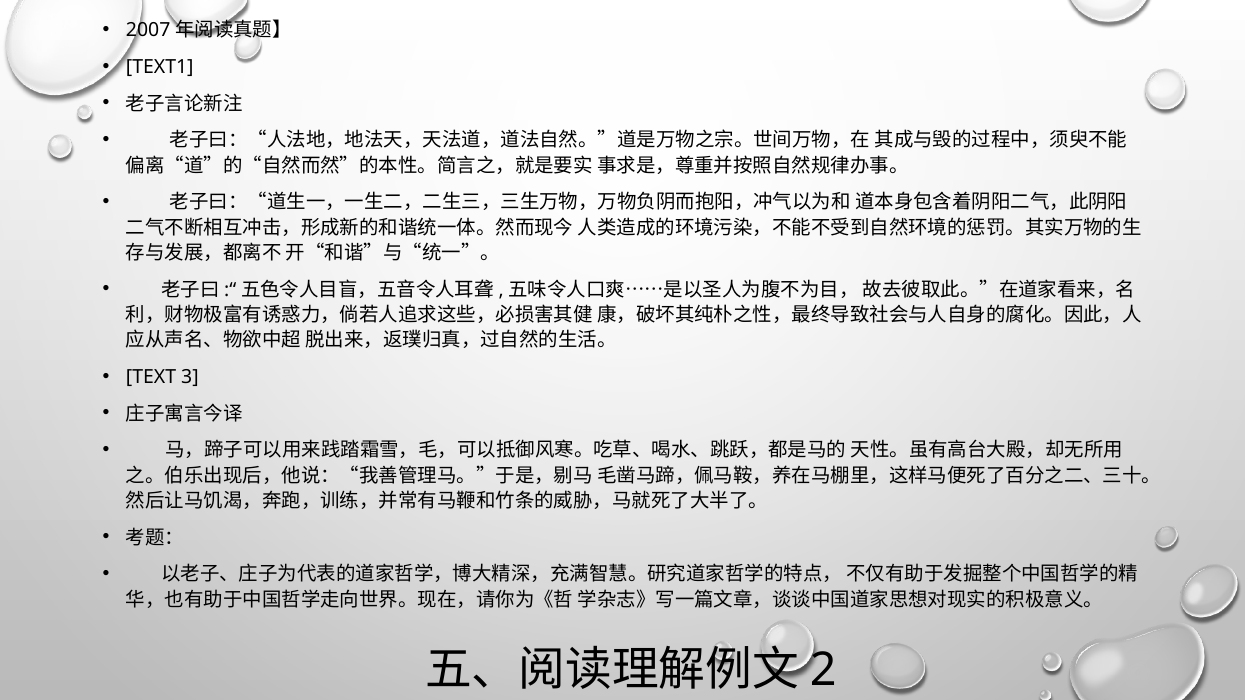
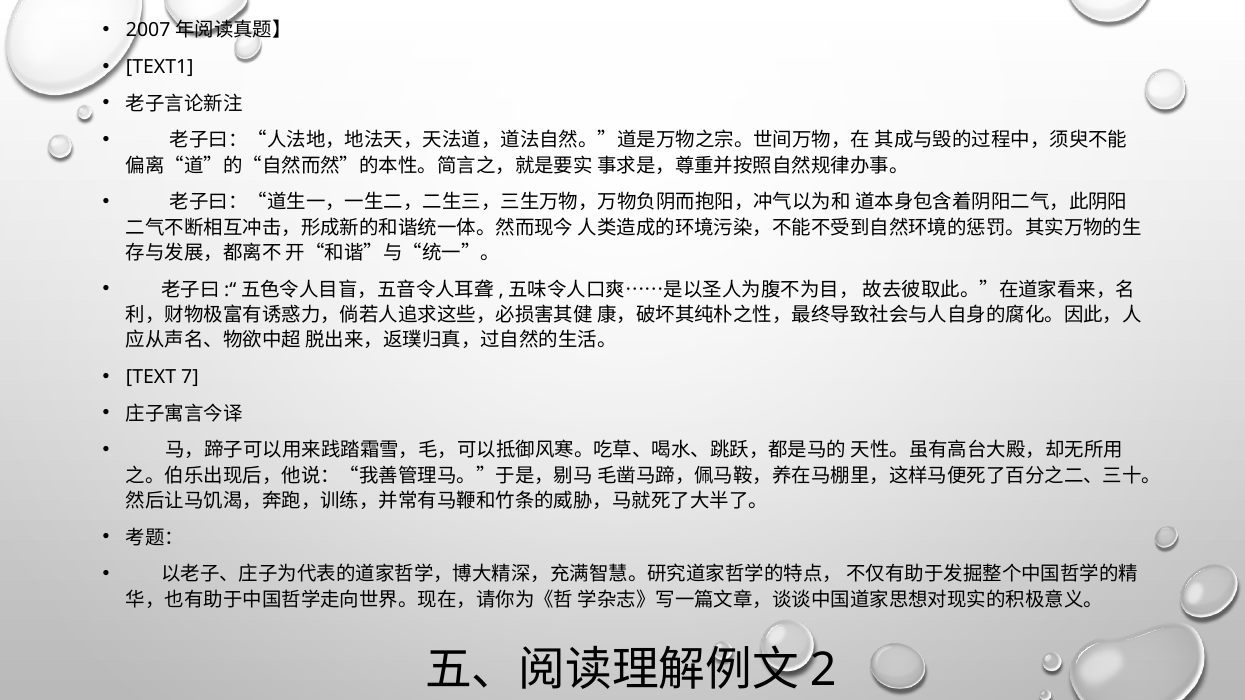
3: 3 -> 7 (190, 377)
